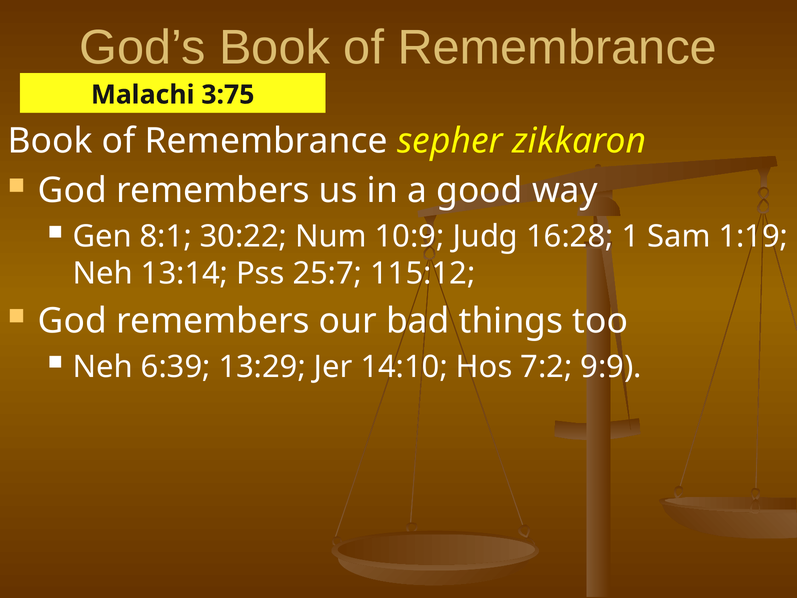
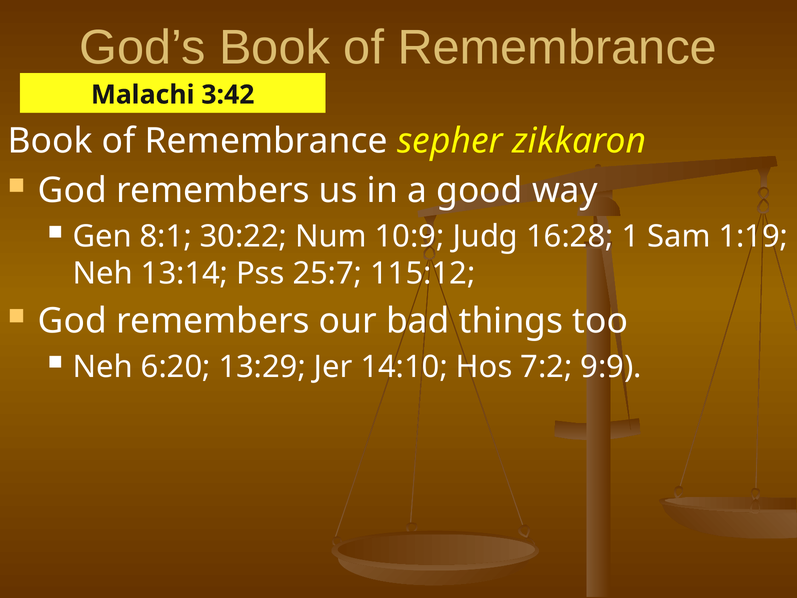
3:75: 3:75 -> 3:42 (228, 95)
6:39: 6:39 -> 6:20 (176, 367)
